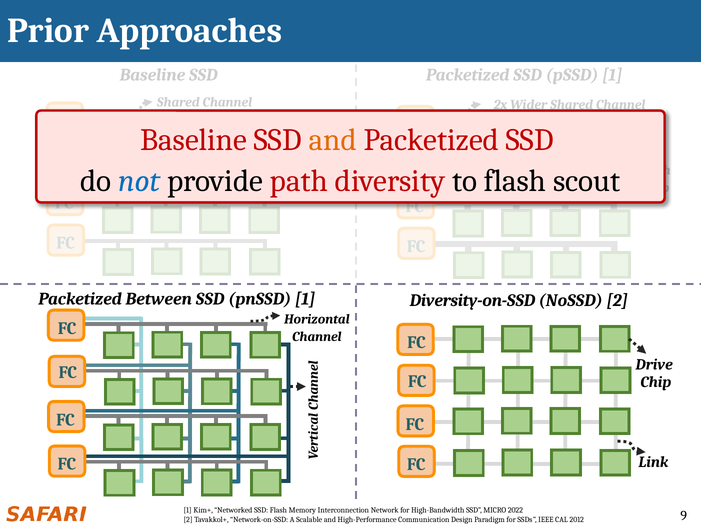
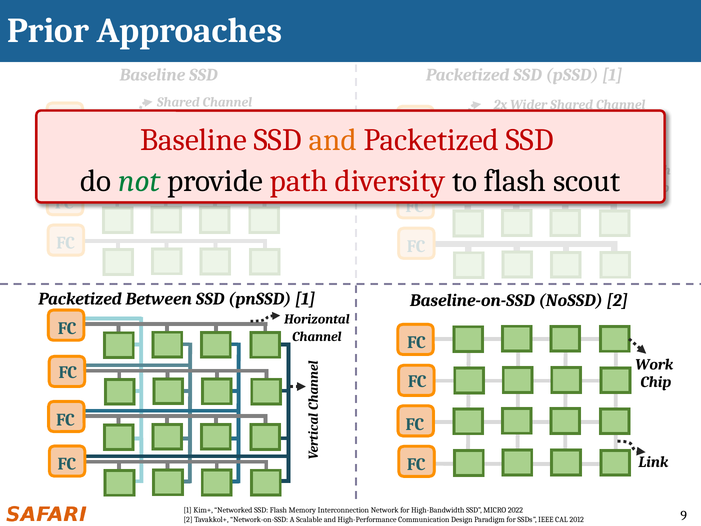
not colour: blue -> green (139, 181)
Diversity-on-SSD: Diversity-on-SSD -> Baseline-on-SSD (472, 300)
Drive: Drive -> Work (654, 364)
